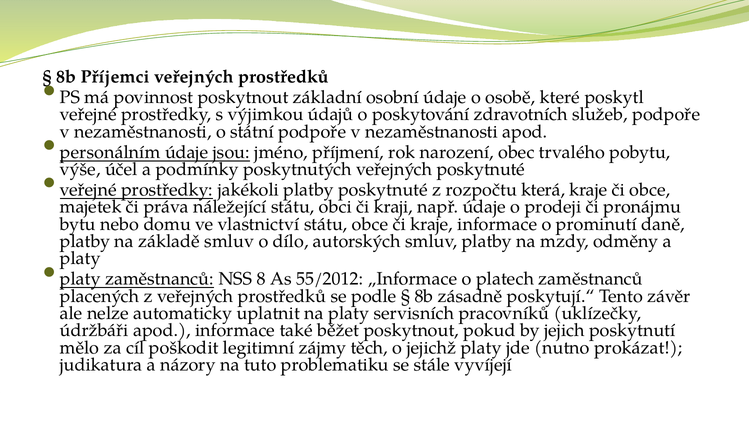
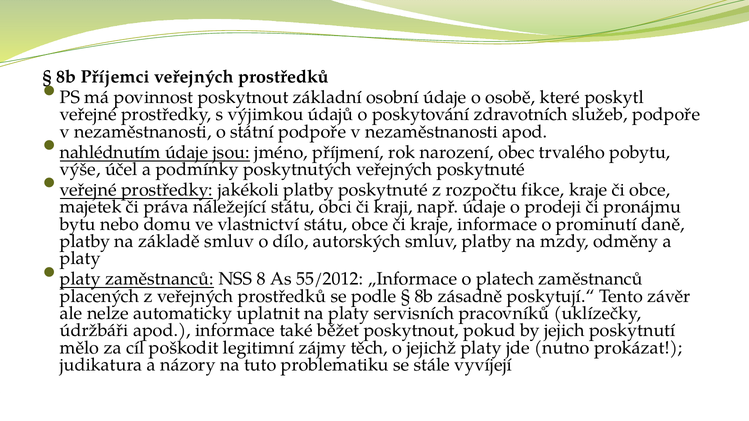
personálním: personálním -> nahlédnutím (110, 152)
která: která -> fikce (543, 190)
